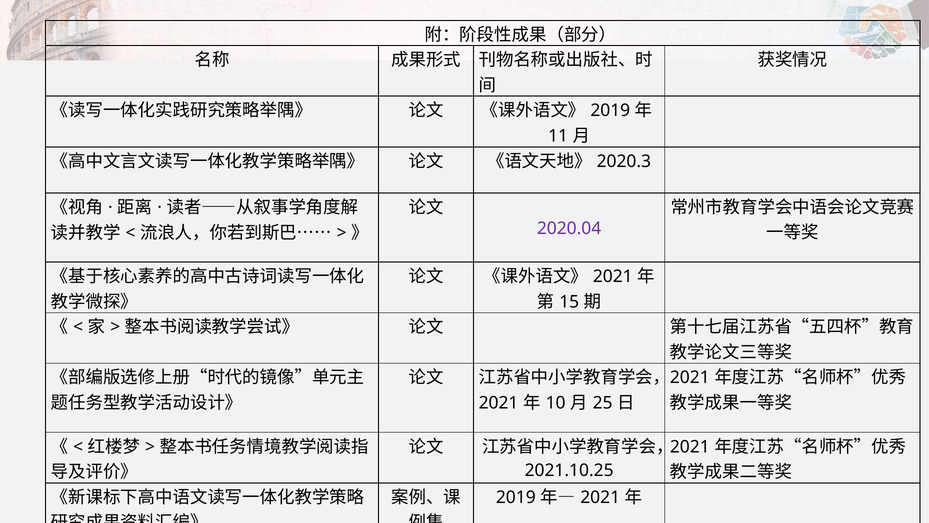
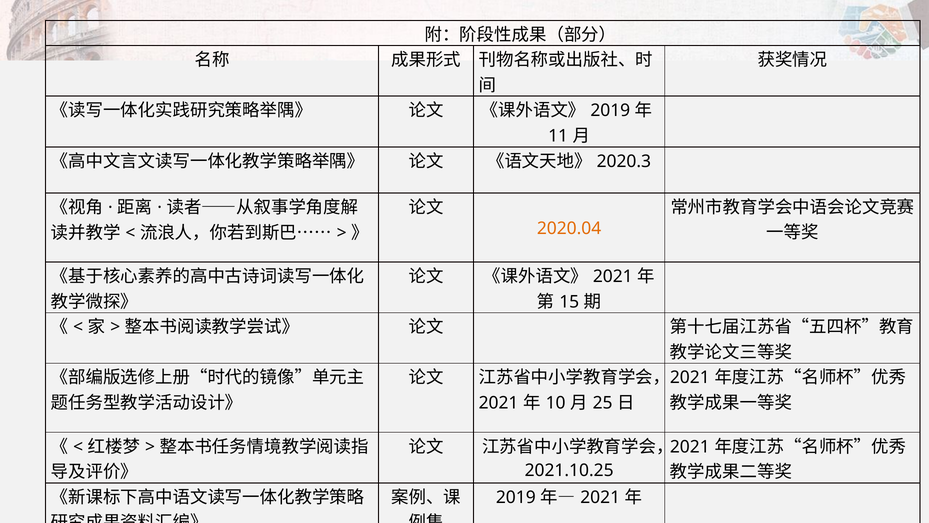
2020.04 colour: purple -> orange (569, 228)
